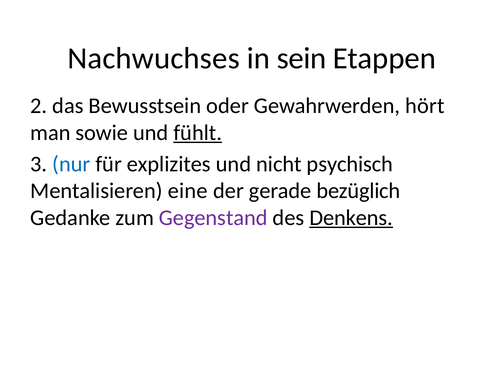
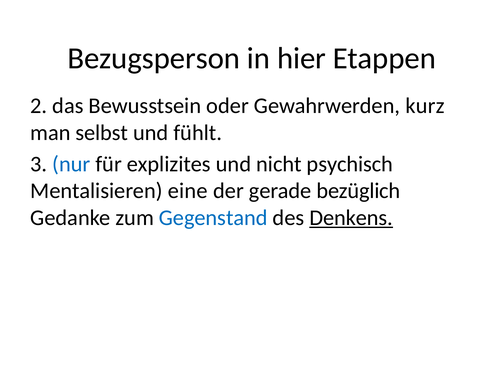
Nachwuchses: Nachwuchses -> Bezugsperson (154, 58)
sein: sein -> hier (302, 58)
hört: hört -> kurz (425, 106)
sowie: sowie -> selbst (102, 133)
fühlt underline: present -> none (198, 133)
Gegenstand colour: purple -> blue (213, 218)
